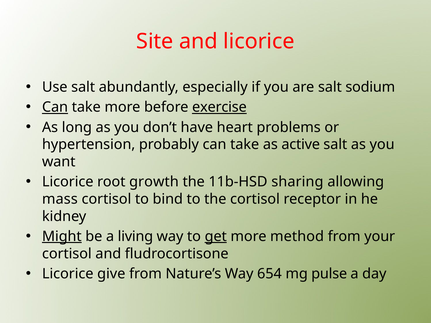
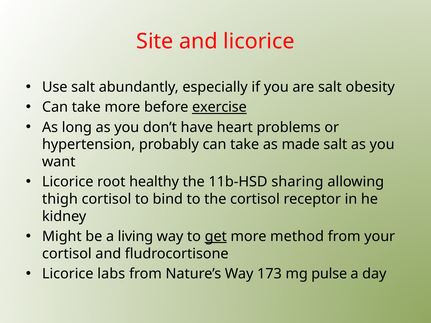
sodium: sodium -> obesity (370, 87)
Can underline: present -> none (55, 107)
active: active -> made (301, 145)
growth: growth -> healthy (154, 182)
mass: mass -> thigh (60, 199)
Might underline: present -> none (62, 237)
give: give -> labs (111, 274)
654: 654 -> 173 (269, 274)
